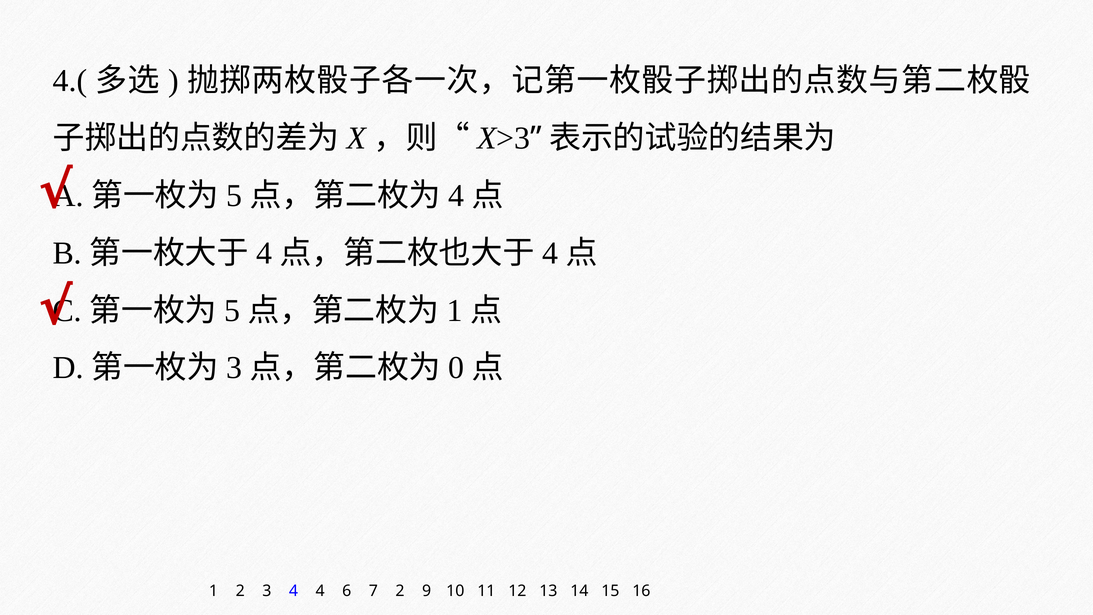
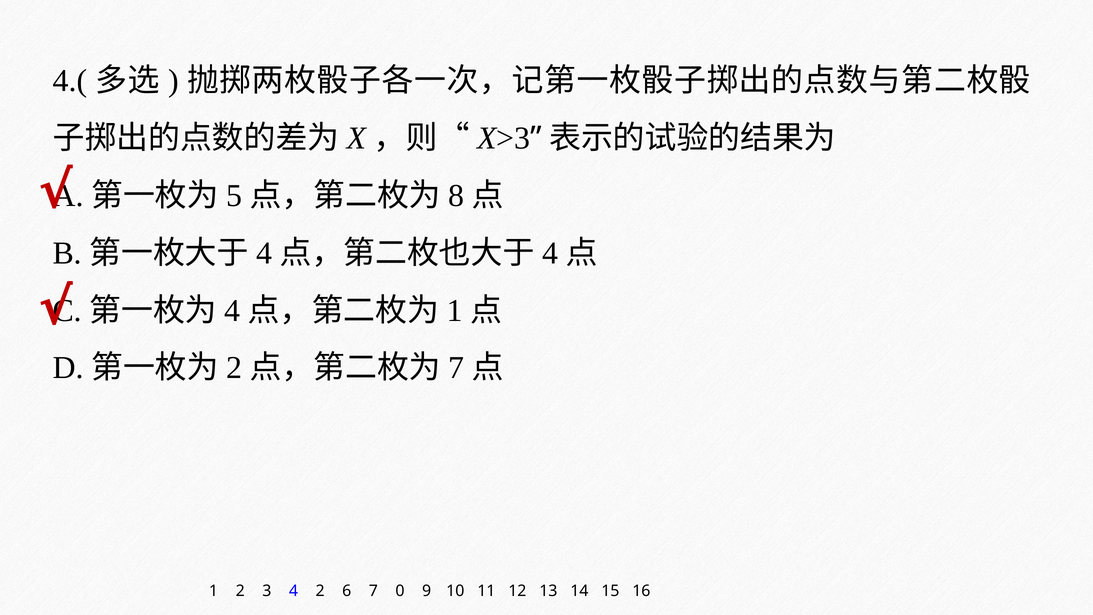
4: 4 -> 8 (456, 196)
5: 5 -> 4 (232, 310)
3: 3 -> 2 (234, 368)
0: 0 -> 7 (456, 368)
4 4: 4 -> 2 (320, 591)
7 2: 2 -> 0 (400, 591)
